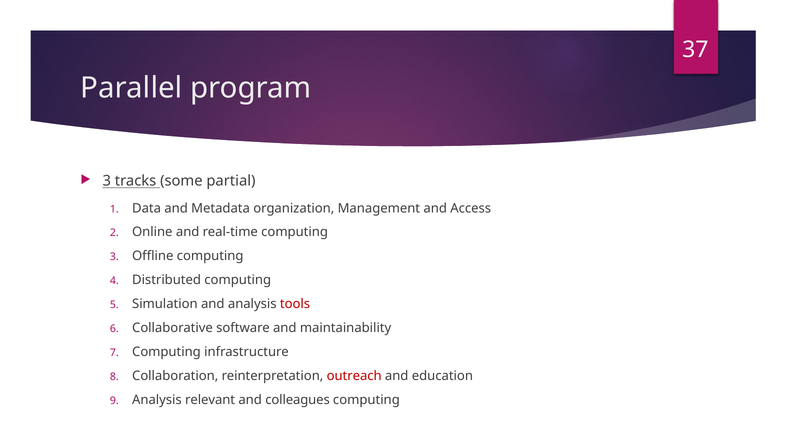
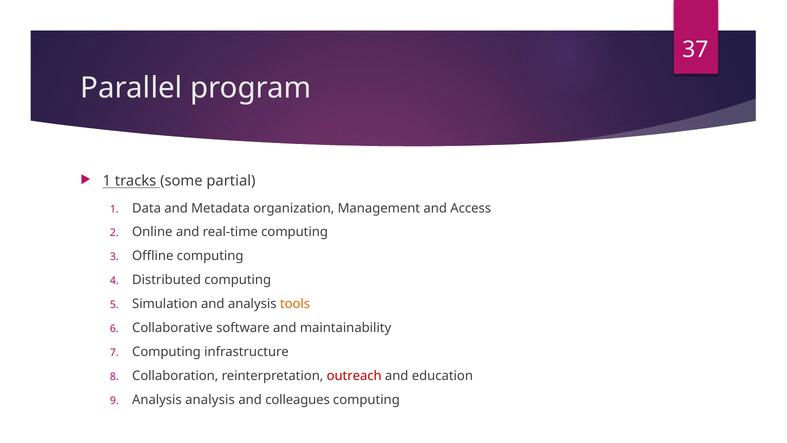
3: 3 -> 1 (107, 181)
tools colour: red -> orange (295, 304)
Analysis relevant: relevant -> analysis (210, 400)
